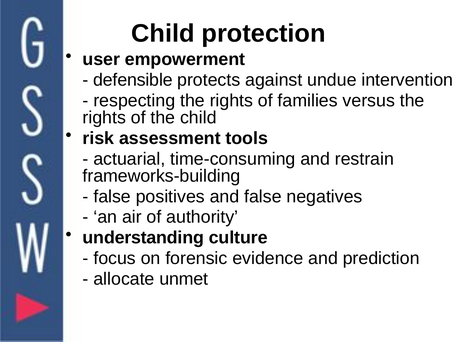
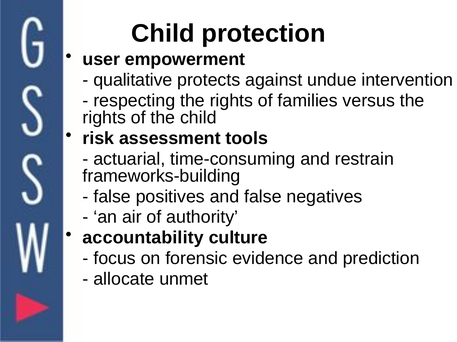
defensible: defensible -> qualitative (133, 80)
understanding: understanding -> accountability (143, 238)
